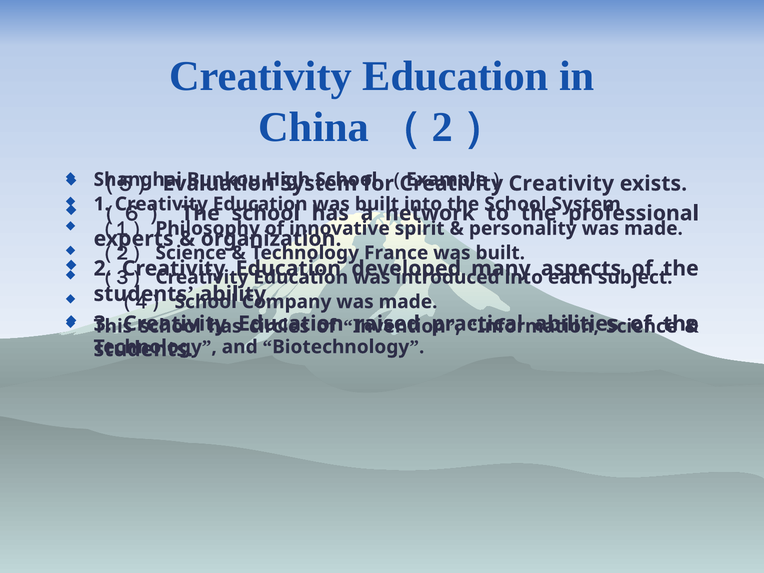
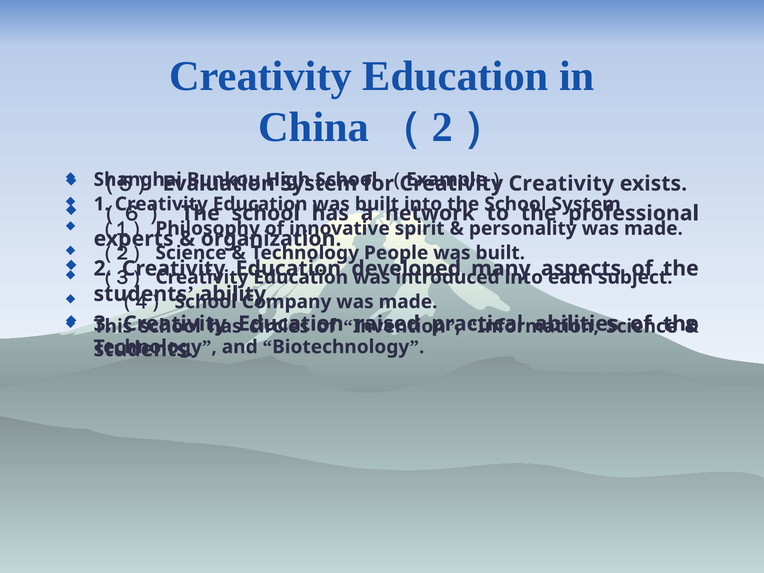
France: France -> People (396, 253)
